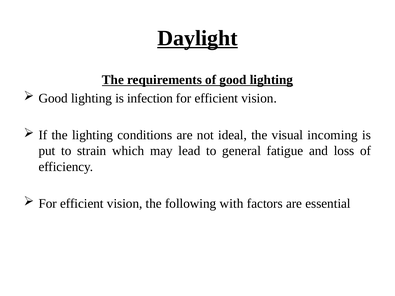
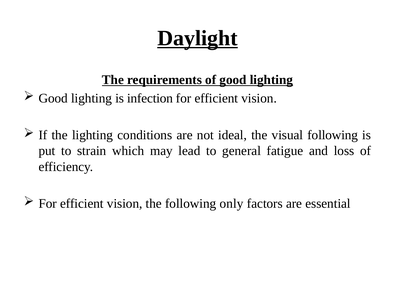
visual incoming: incoming -> following (333, 135)
with: with -> only (232, 204)
